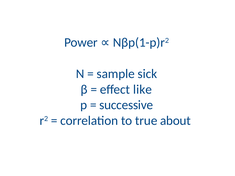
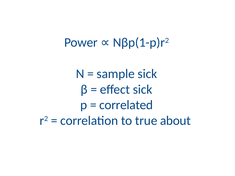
effect like: like -> sick (143, 90)
successive: successive -> correlated (126, 105)
